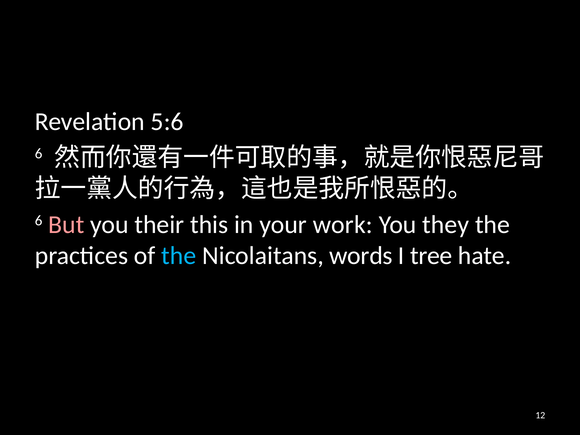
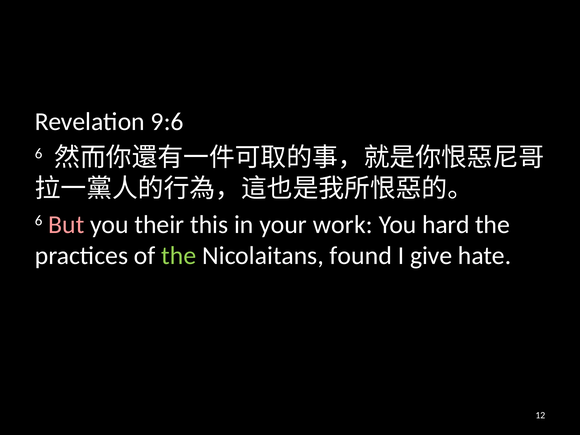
5:6: 5:6 -> 9:6 (167, 122)
they: they -> hard (446, 225)
the colour: light blue -> light green (179, 256)
words: words -> found (361, 256)
tree: tree -> give (431, 256)
